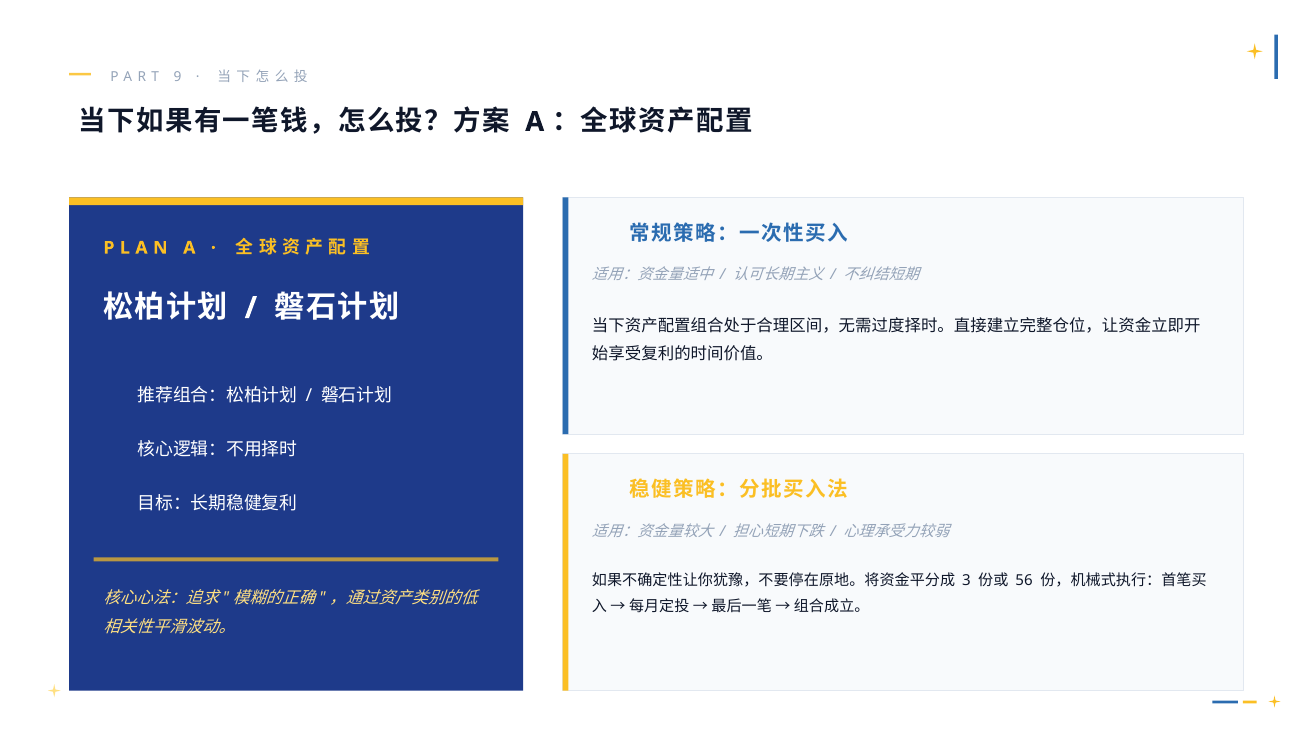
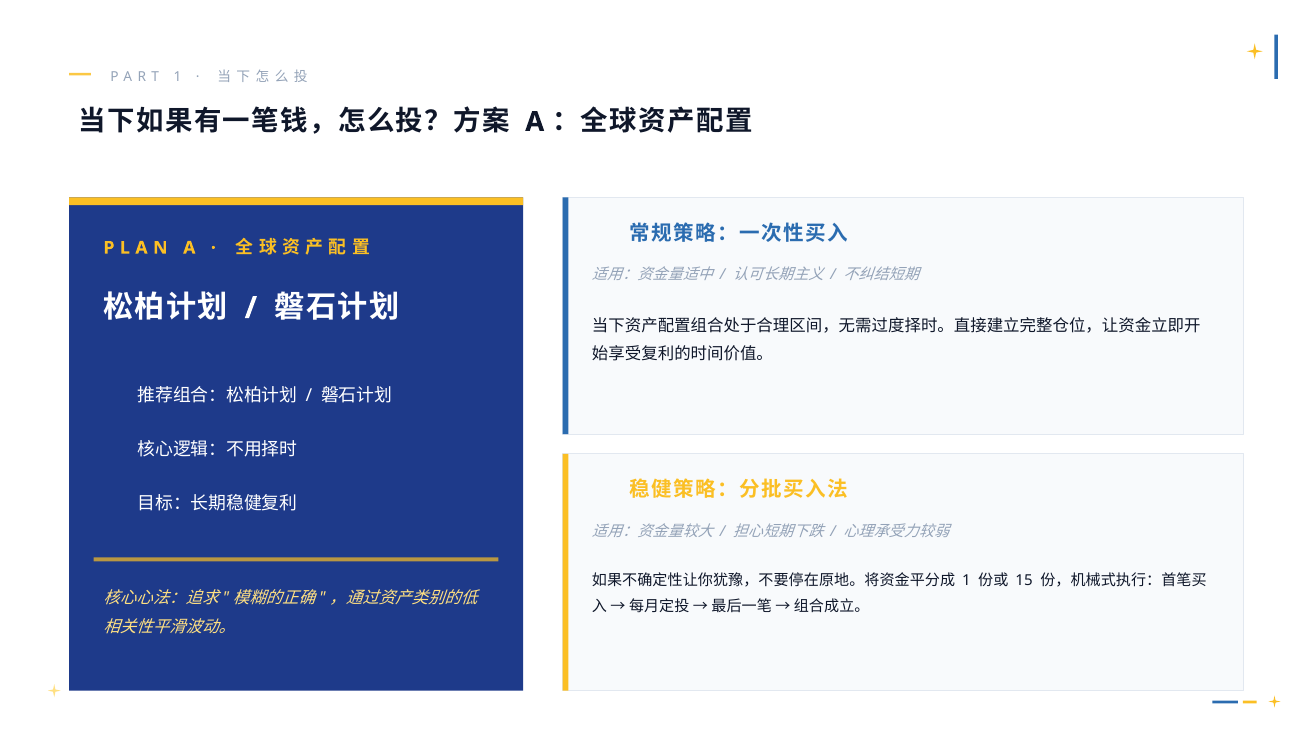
9: 9 -> 1 (177, 77)
3: 3 -> 1 (966, 581)
56: 56 -> 15 (1024, 581)
